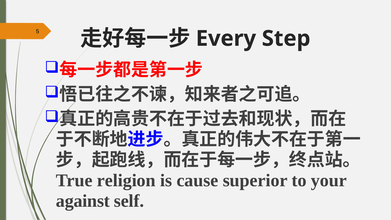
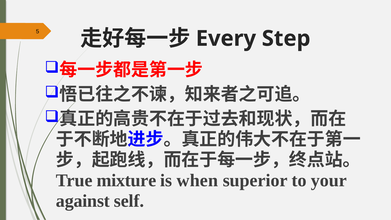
religion: religion -> mixture (126, 180)
cause: cause -> when (197, 180)
